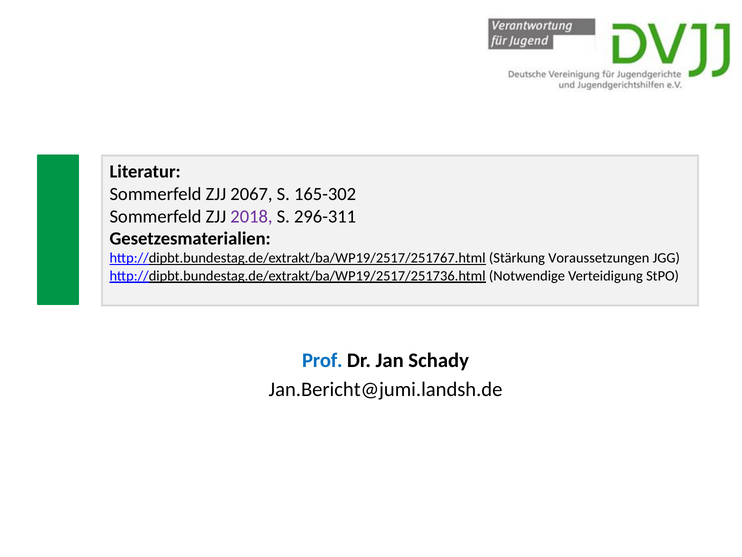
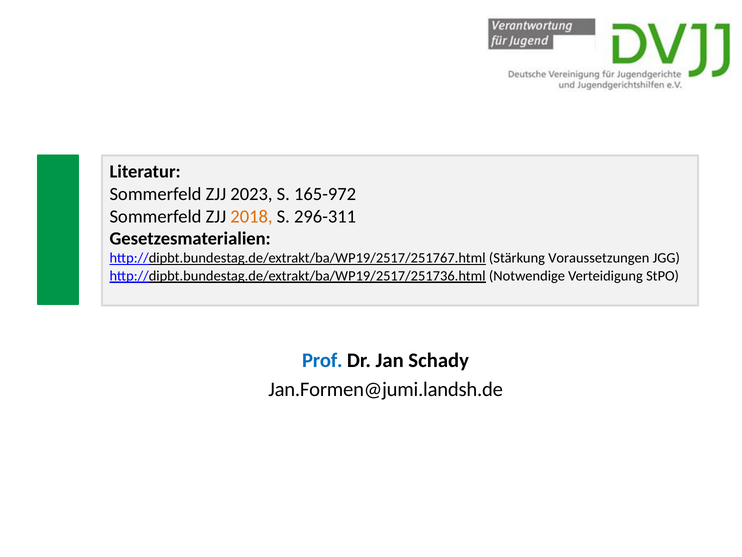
2067: 2067 -> 2023 (251, 194)
165-302: 165-302 -> 165-972 (325, 194)
2018 colour: purple -> orange (251, 216)
Jan.Bericht@jumi.landsh.de: Jan.Bericht@jumi.landsh.de -> Jan.Formen@jumi.landsh.de (386, 389)
